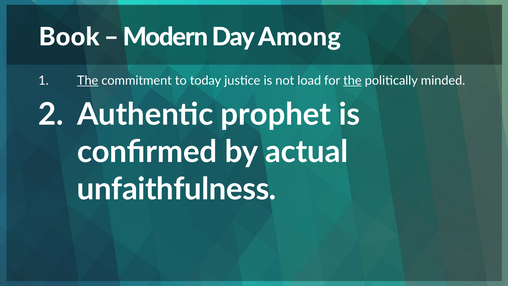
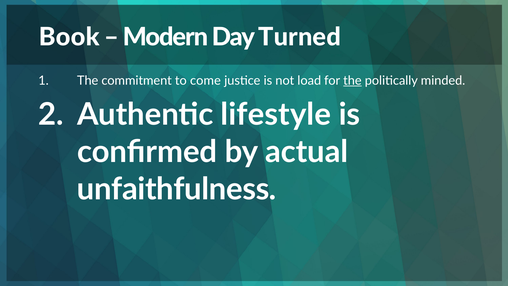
Among: Among -> Turned (300, 37)
The underline: present -> none (88, 81)
today: today -> come (205, 81)
prophet: prophet -> lifestyle (276, 114)
